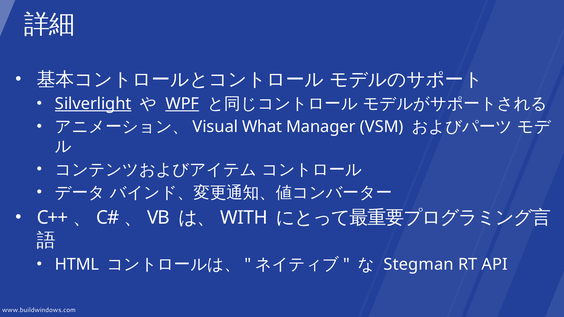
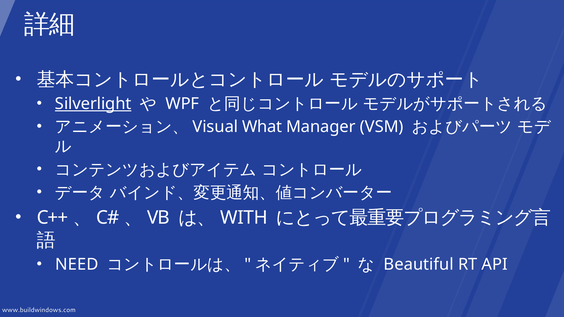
WPF underline: present -> none (182, 104)
HTML: HTML -> NEED (77, 265)
Stegman: Stegman -> Beautiful (419, 265)
